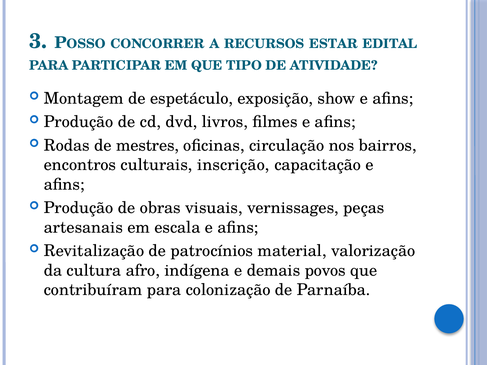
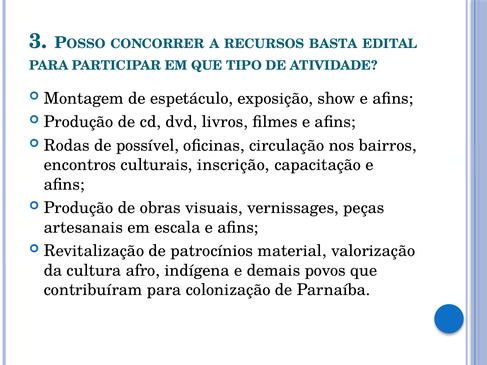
ESTAR: ESTAR -> BASTA (333, 44)
mestres: mestres -> possível (148, 146)
